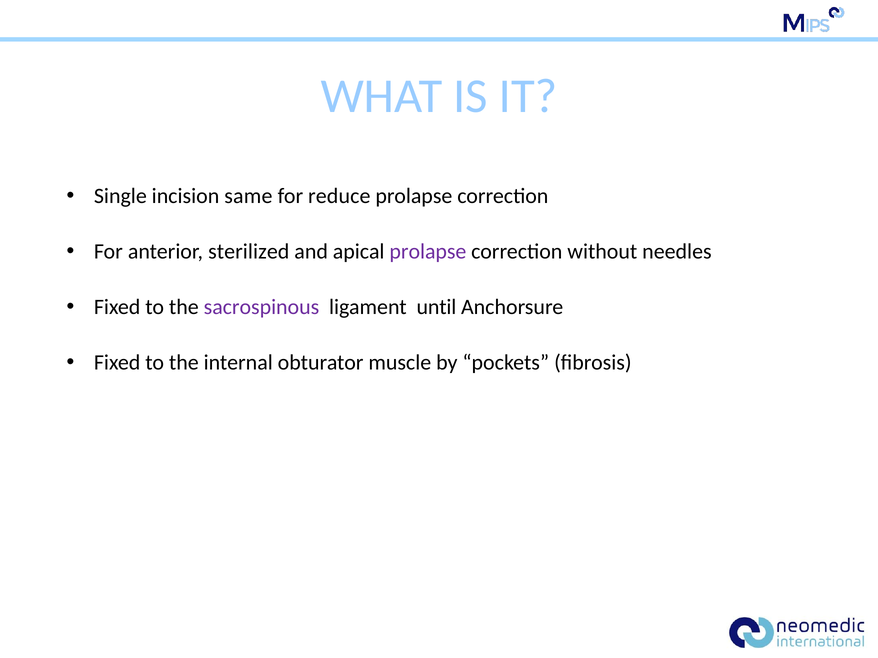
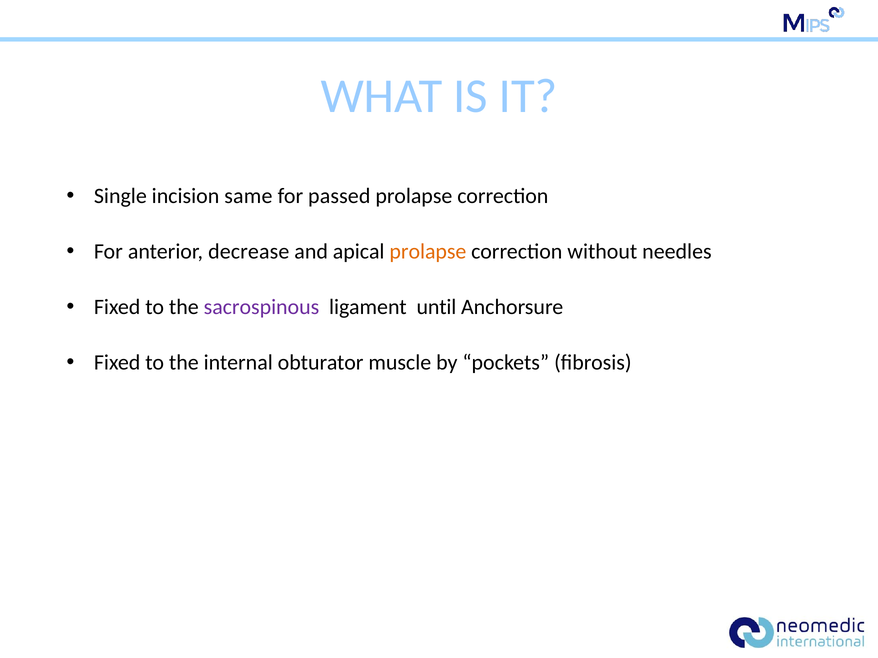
reduce: reduce -> passed (339, 196)
sterilized: sterilized -> decrease (249, 252)
prolapse colour: purple -> orange (428, 252)
